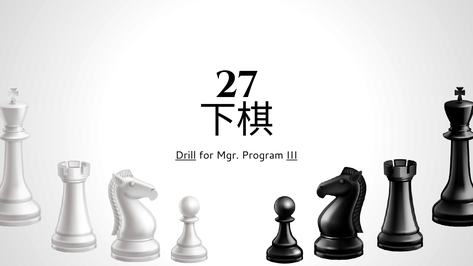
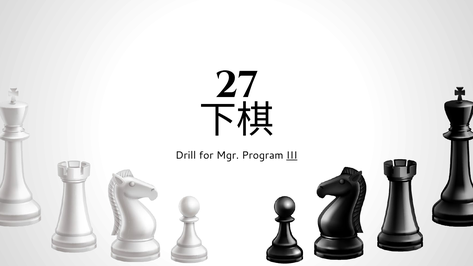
Drill underline: present -> none (186, 155)
